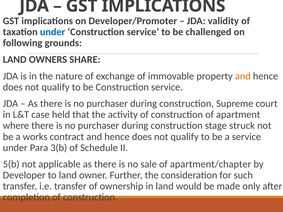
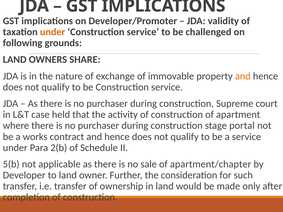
under colour: blue -> orange (53, 32)
struck: struck -> portal (242, 126)
3(b: 3(b -> 2(b (59, 148)
